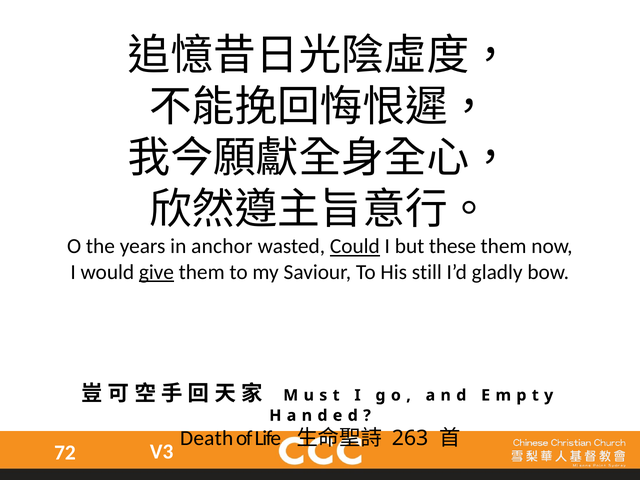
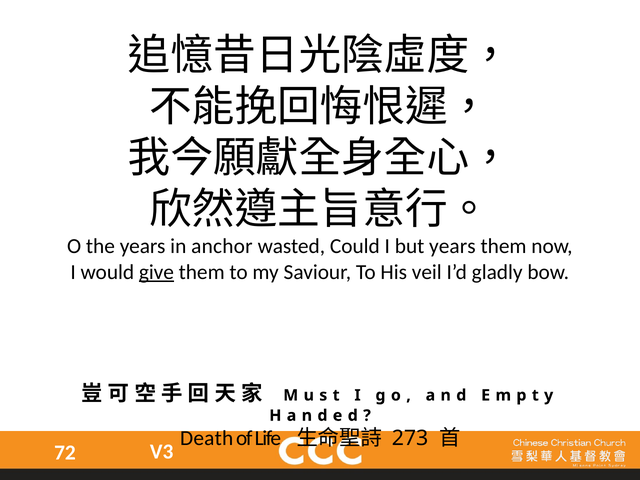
Could underline: present -> none (355, 246)
but these: these -> years (452, 246)
still: still -> veil (427, 272)
263: 263 -> 273 (410, 438)
